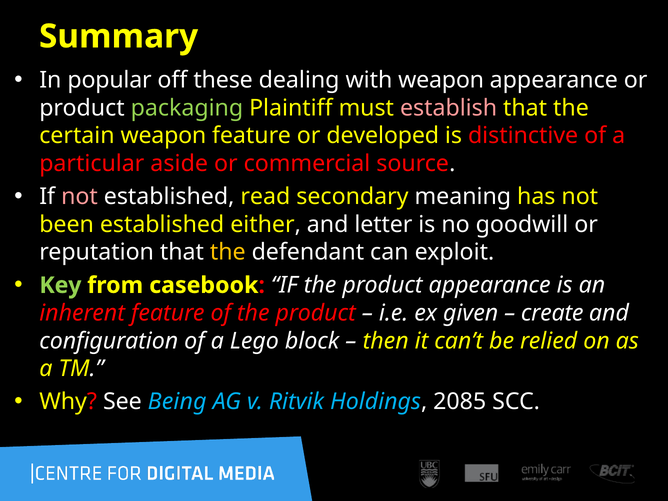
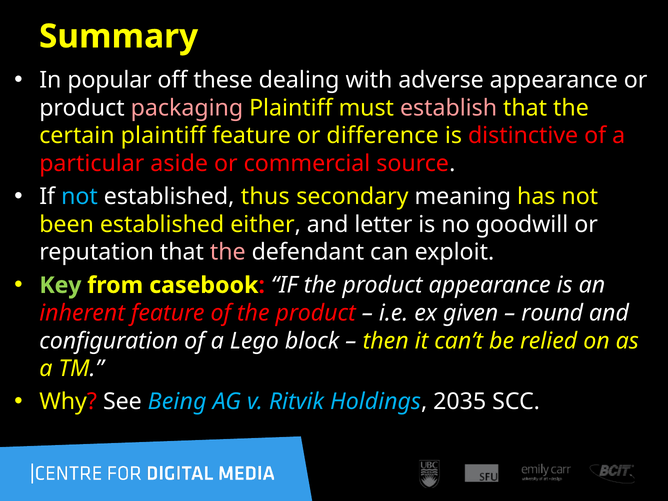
with weapon: weapon -> adverse (441, 80)
packaging colour: light green -> pink (187, 108)
certain weapon: weapon -> plaintiff (163, 136)
developed: developed -> difference (383, 136)
not colour: pink -> light blue (79, 197)
read: read -> thus (265, 197)
the colour: yellow -> pink (228, 252)
create: create -> round (552, 313)
2085: 2085 -> 2035 (460, 402)
